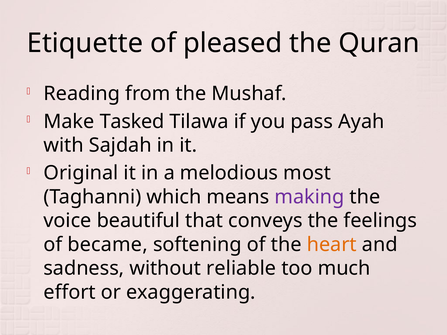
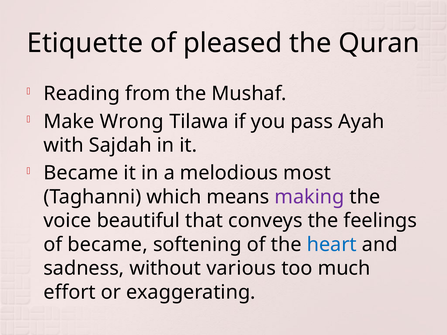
Tasked: Tasked -> Wrong (132, 122)
Original: Original -> Became (81, 173)
heart colour: orange -> blue (332, 245)
reliable: reliable -> various (241, 269)
